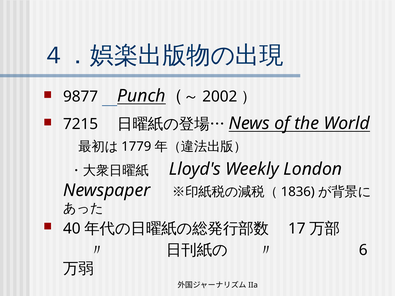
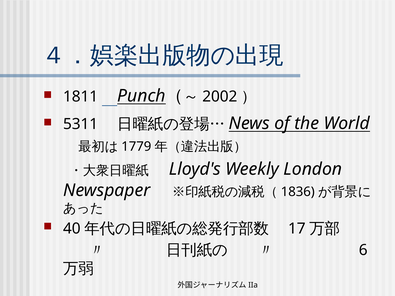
9877: 9877 -> 1811 (81, 97)
7215: 7215 -> 5311 (81, 124)
